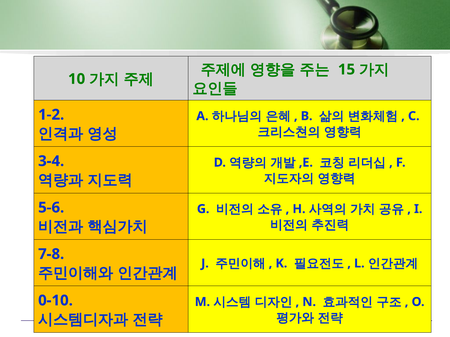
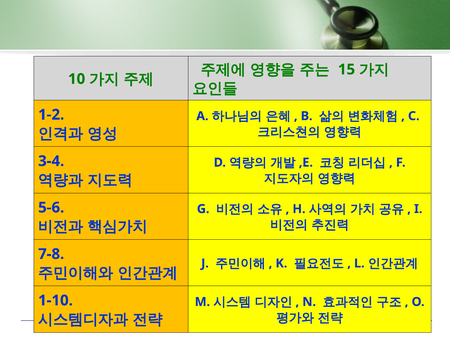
0-10: 0-10 -> 1-10 (56, 301)
